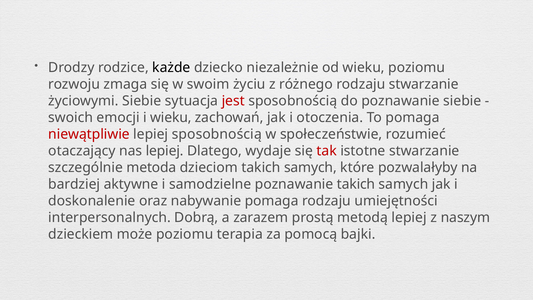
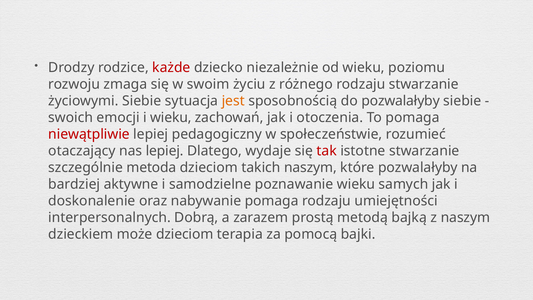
każde colour: black -> red (171, 68)
jest colour: red -> orange (233, 101)
do poznawanie: poznawanie -> pozwalałyby (401, 101)
lepiej sposobnością: sposobnością -> pedagogiczny (217, 134)
dzieciom takich samych: samych -> naszym (310, 168)
poznawanie takich: takich -> wieku (356, 184)
metodą lepiej: lepiej -> bajką (409, 218)
może poziomu: poziomu -> dzieciom (185, 234)
